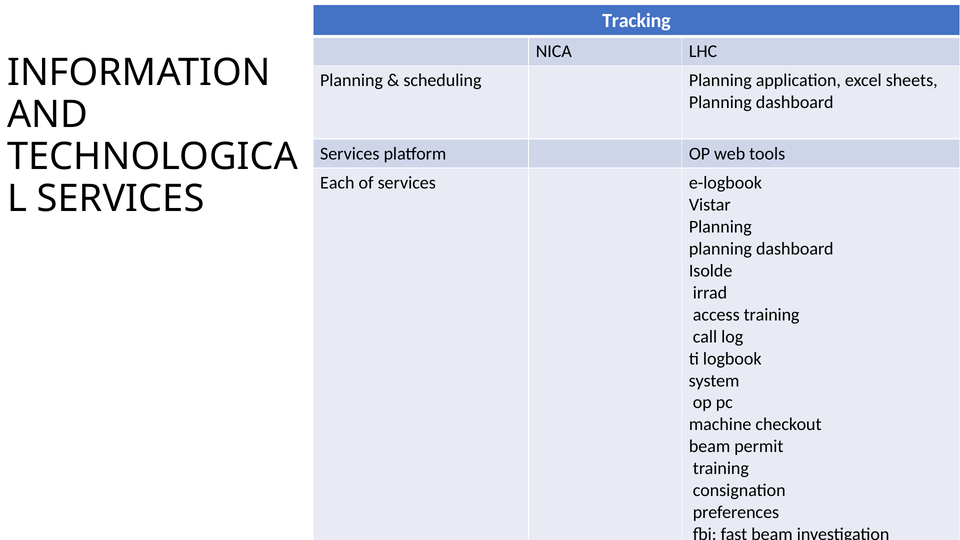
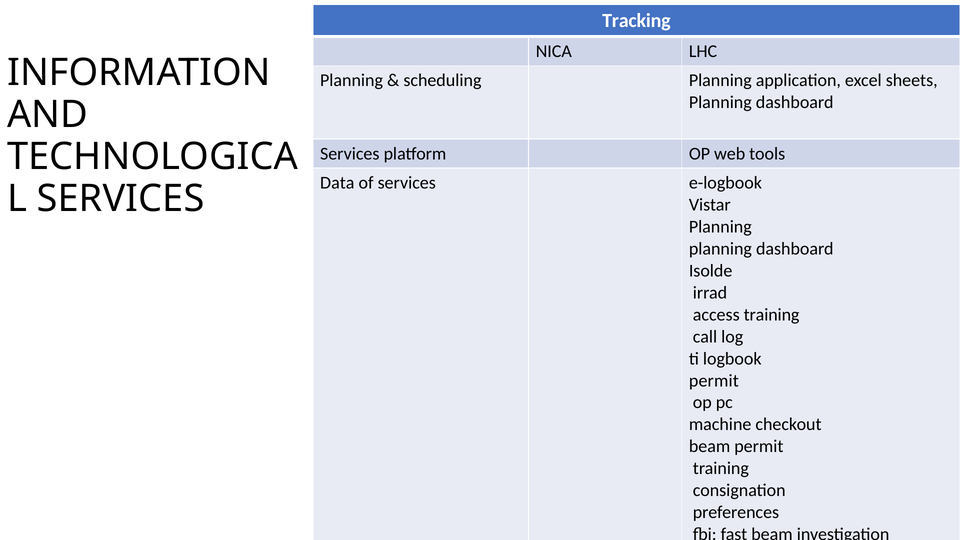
Each: Each -> Data (337, 183)
system: system -> permit (714, 381)
